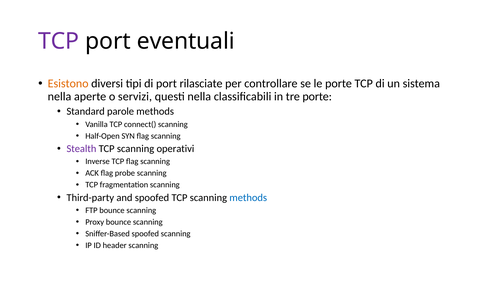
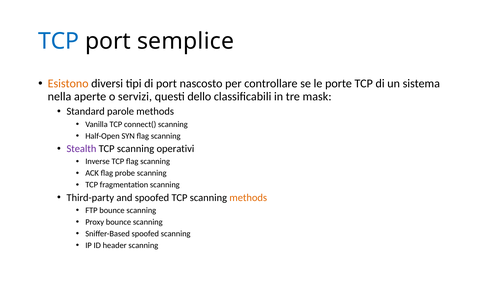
TCP colour: purple -> blue (59, 41)
eventuali: eventuali -> semplice (186, 41)
rilasciate: rilasciate -> nascosto (201, 83)
questi nella: nella -> dello (199, 96)
tre porte: porte -> mask (317, 96)
methods colour: blue -> orange (248, 197)
